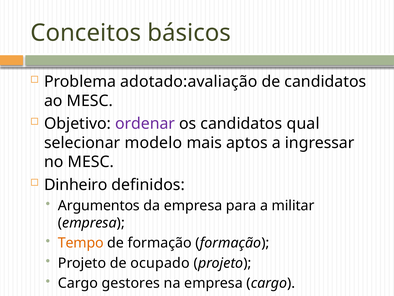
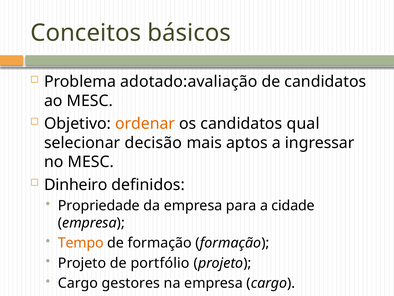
ordenar colour: purple -> orange (145, 123)
modelo: modelo -> decisão (153, 143)
Argumentos: Argumentos -> Propriedade (99, 205)
militar: militar -> cidade (293, 205)
ocupado: ocupado -> portfólio (160, 263)
